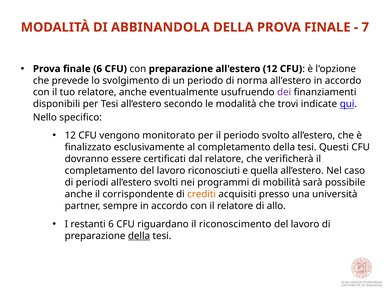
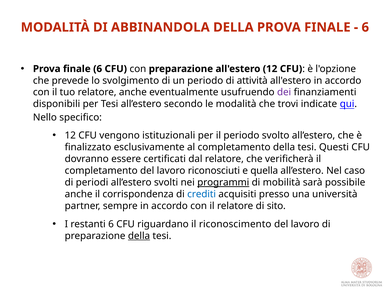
7: 7 -> 6 (365, 27)
norma: norma -> attività (252, 81)
monitorato: monitorato -> istituzionali (169, 136)
programmi underline: none -> present (223, 183)
corrispondente: corrispondente -> corrispondenza (138, 194)
crediti colour: orange -> blue (202, 194)
allo: allo -> sito (276, 206)
